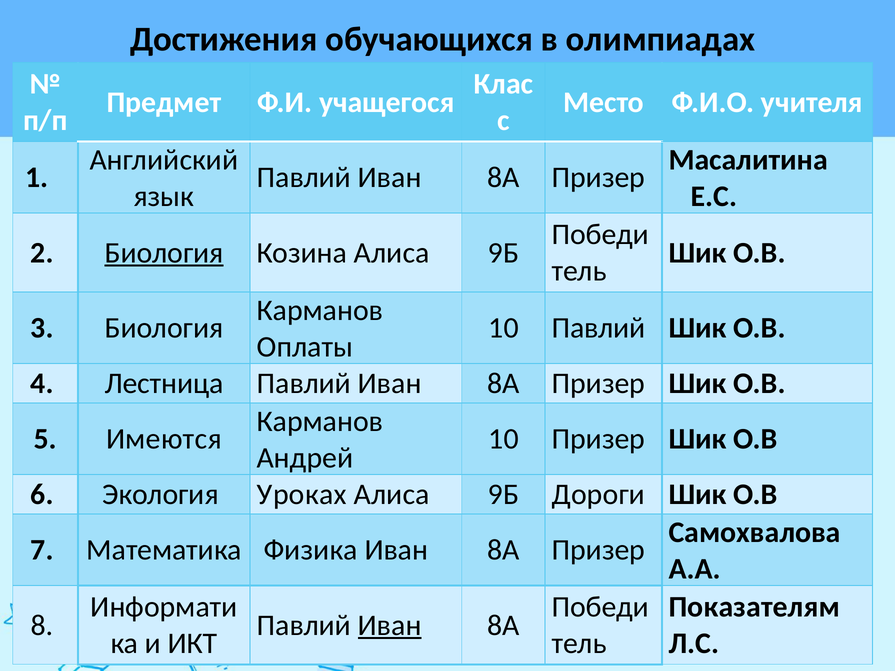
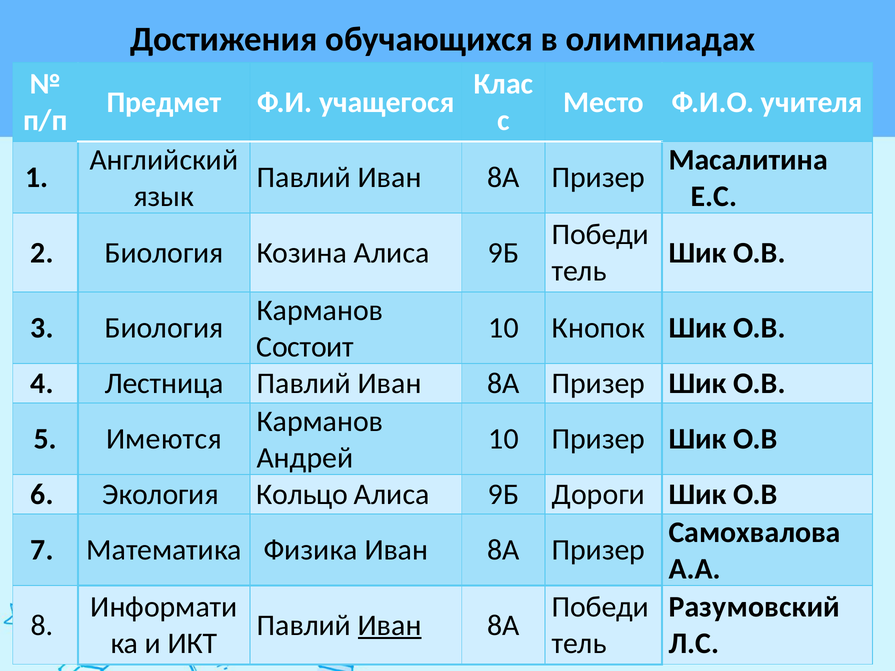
Биология underline: present -> none (164, 253)
10 Павлий: Павлий -> Кнопок (598, 328)
Оплаты: Оплаты -> Состоит (305, 347)
Уроках: Уроках -> Кольцо (302, 495)
Показателям: Показателям -> Разумовский (754, 607)
